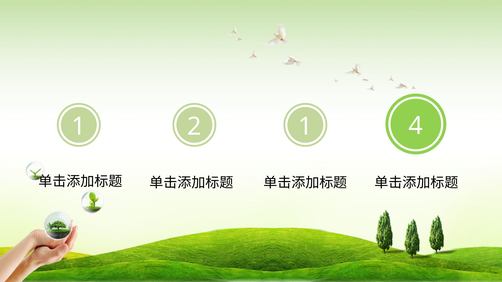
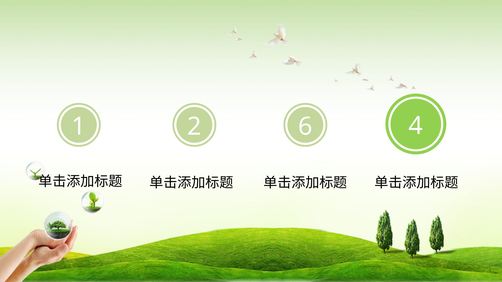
2 1: 1 -> 6 (305, 127)
